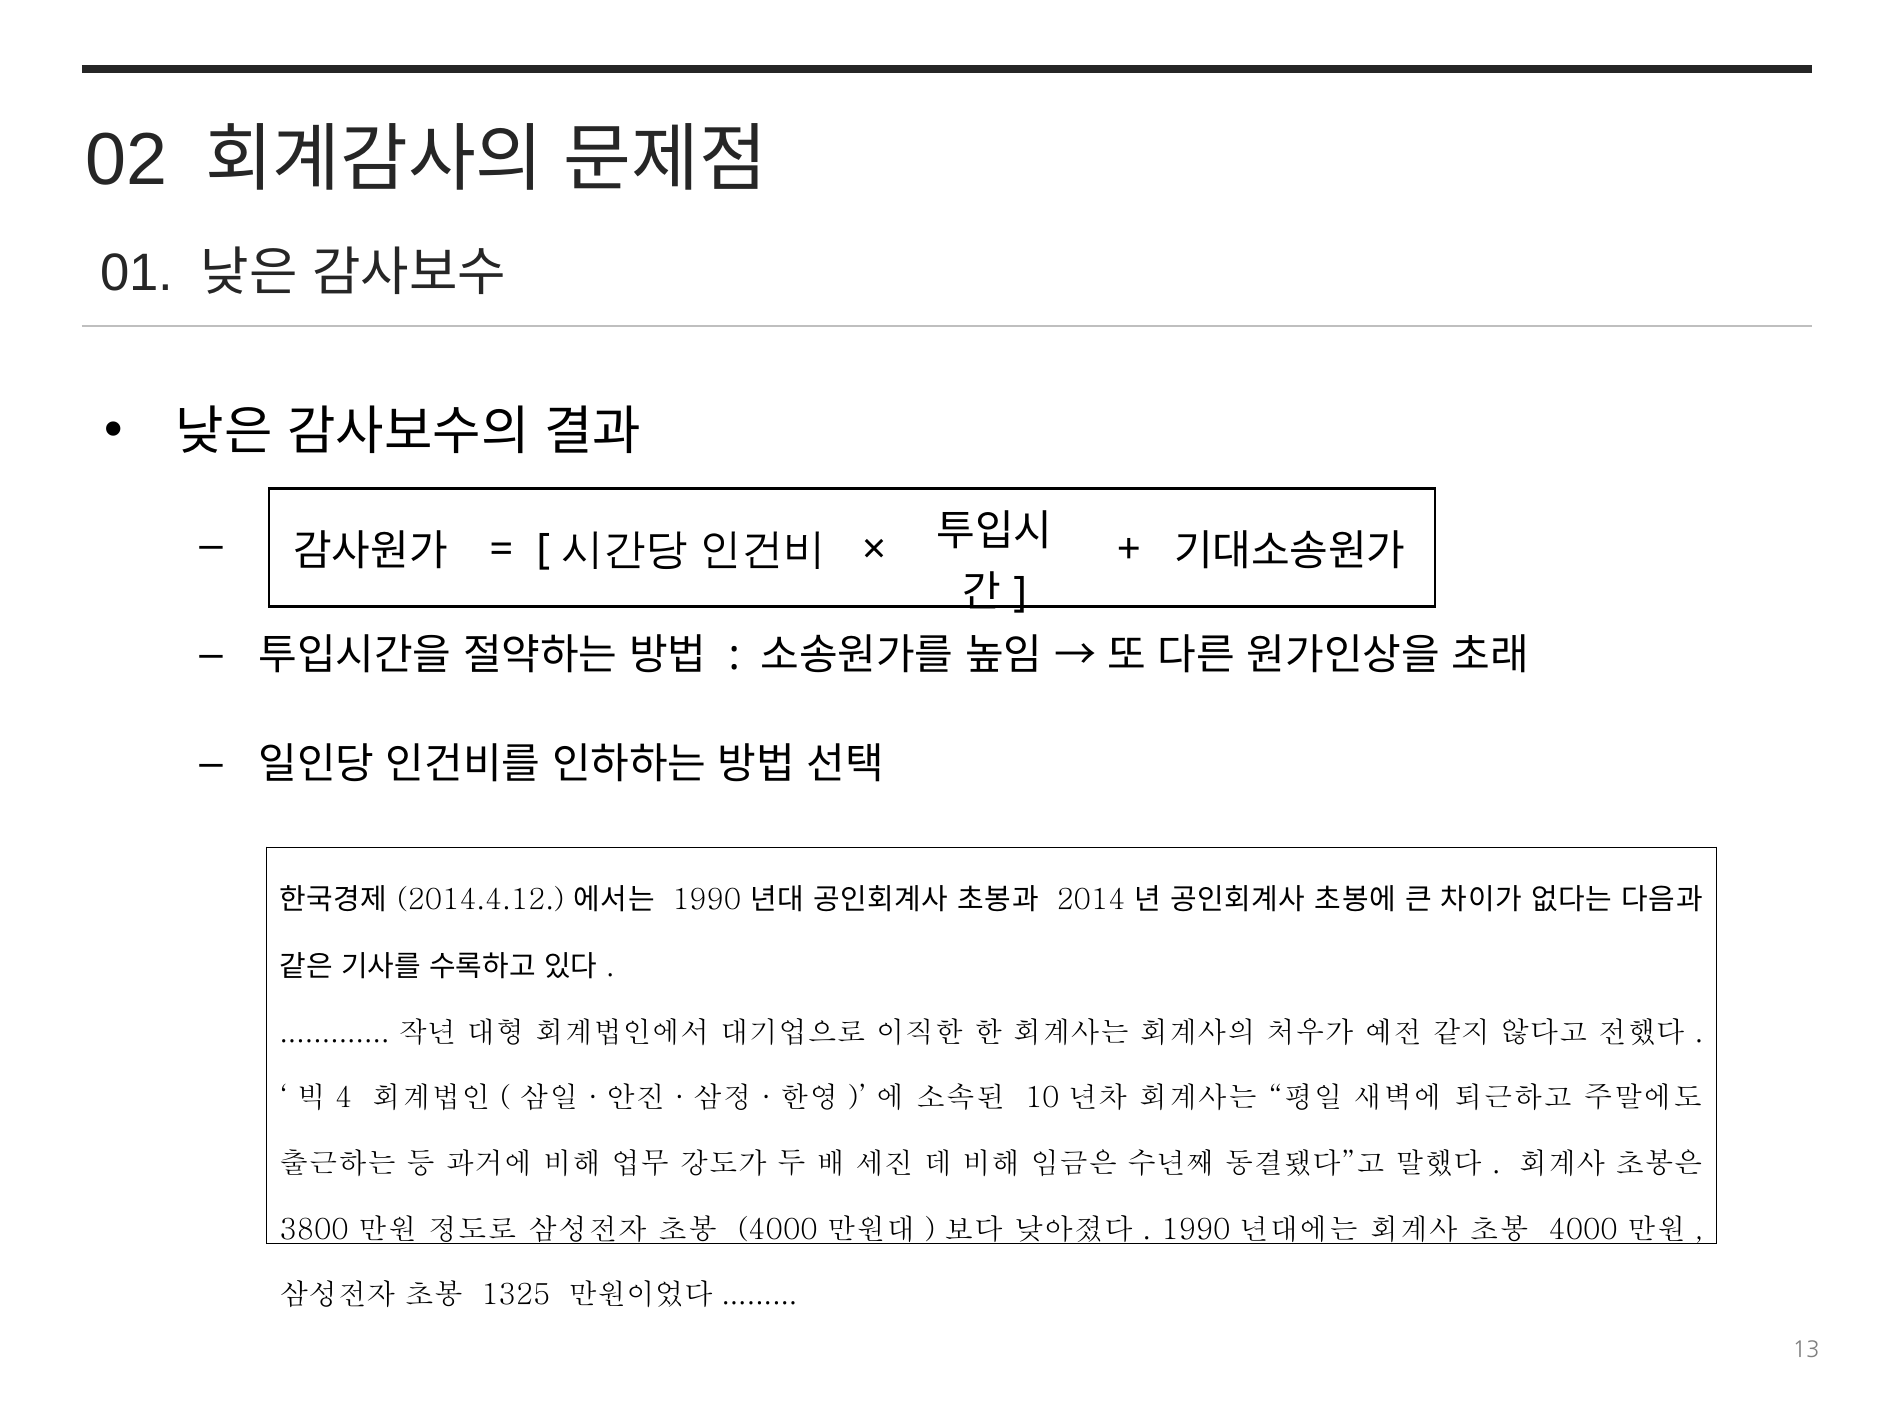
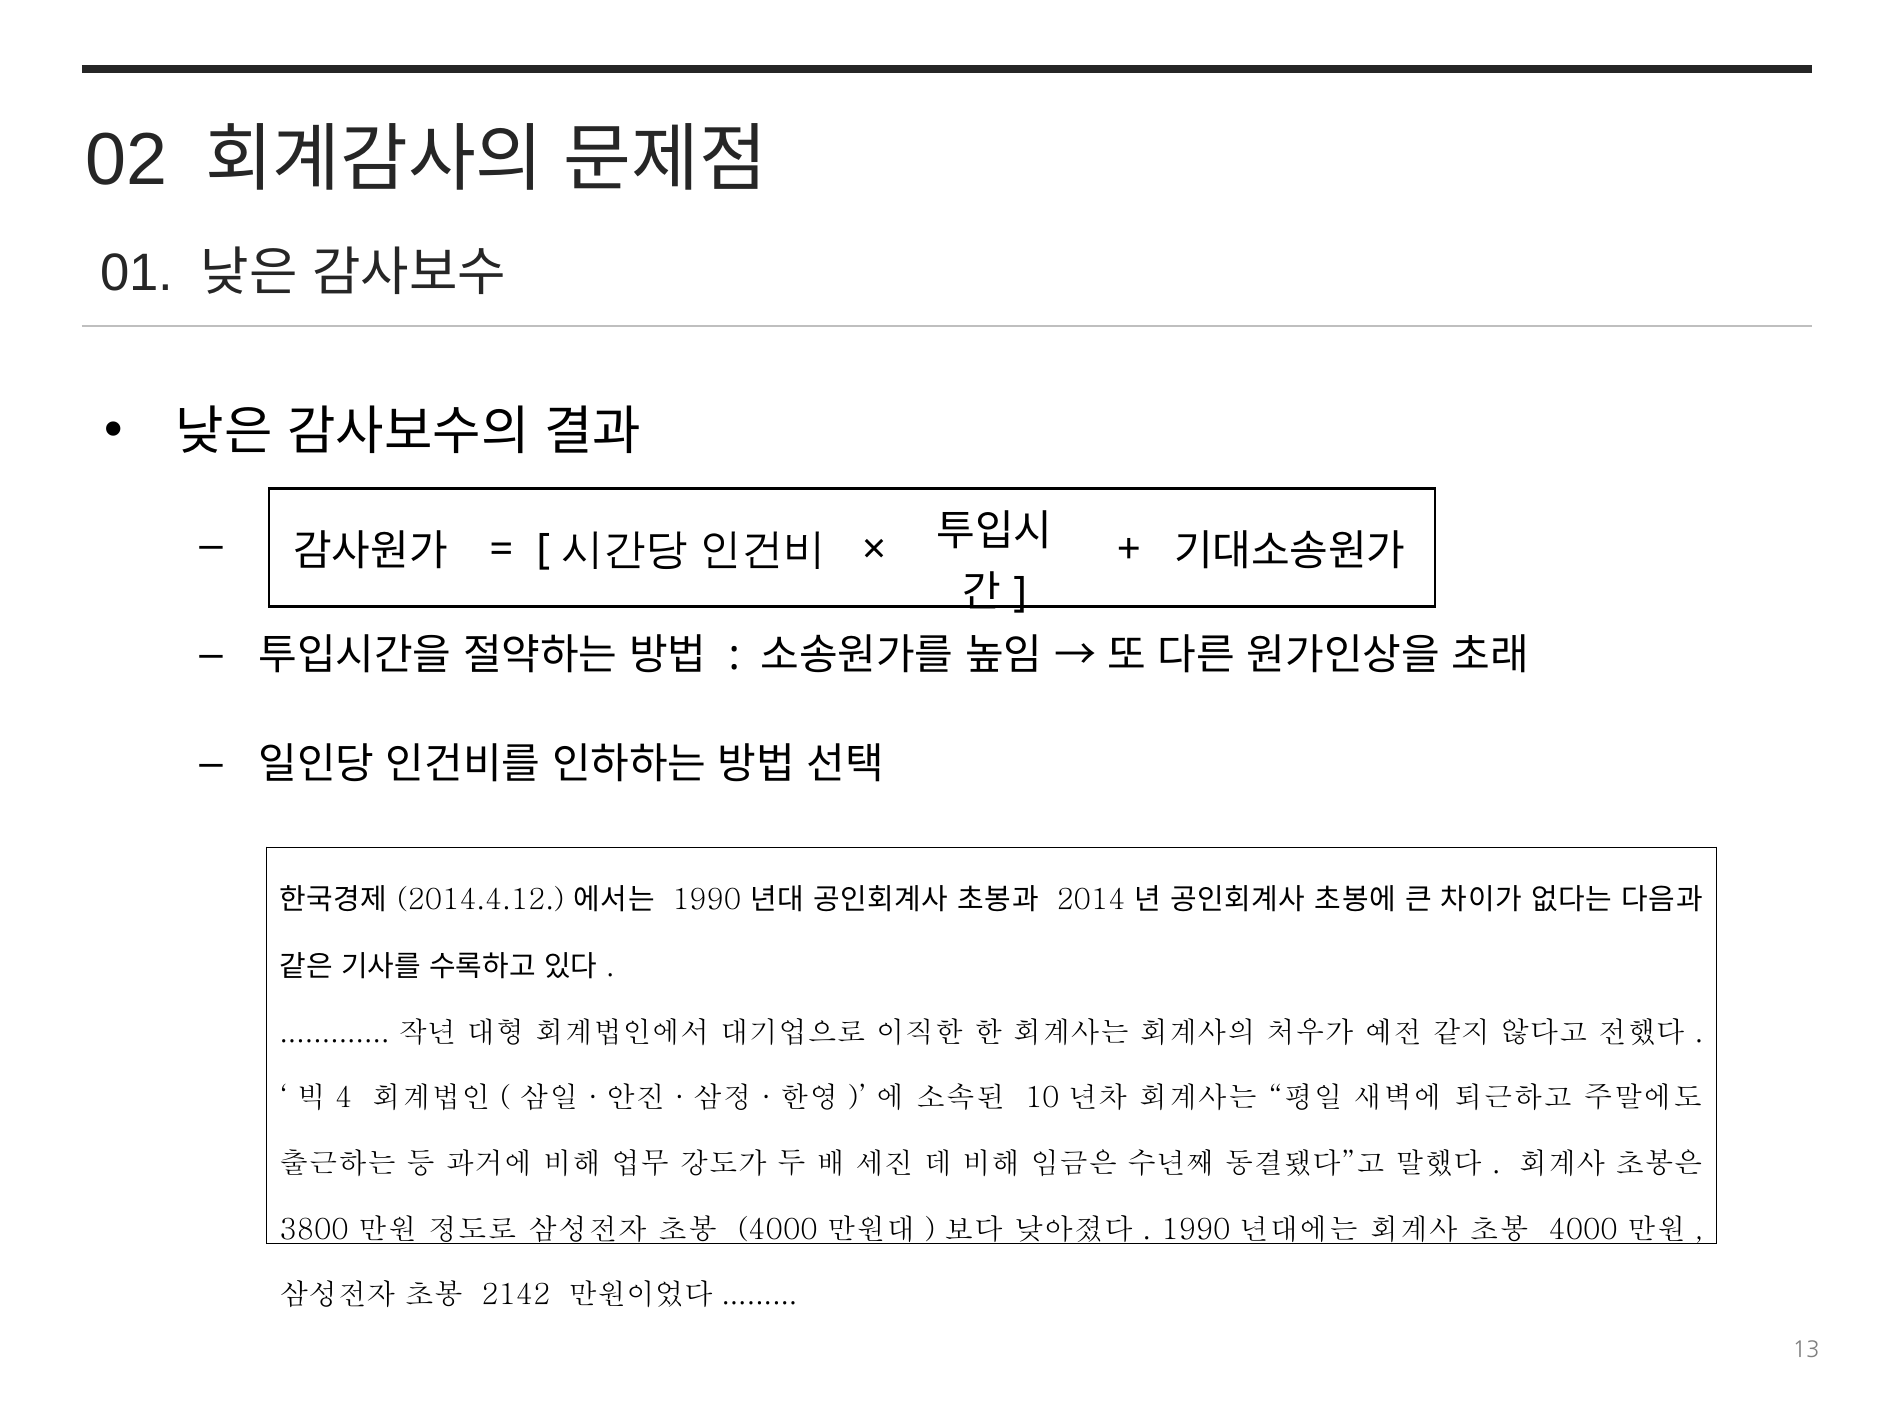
1325: 1325 -> 2142 (516, 1295)
